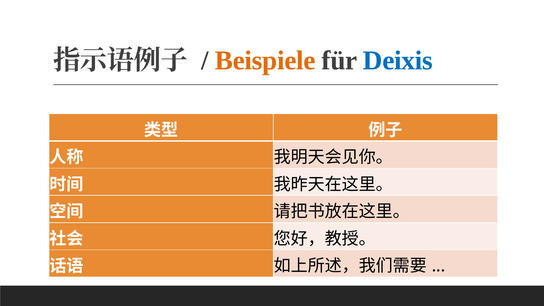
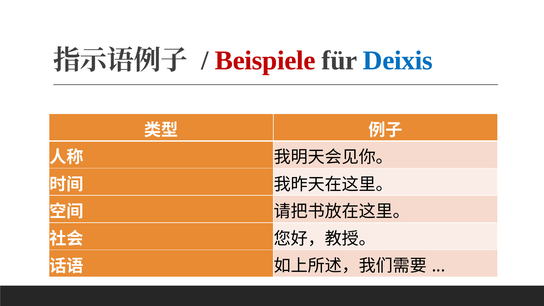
Beispiele colour: orange -> red (265, 61)
